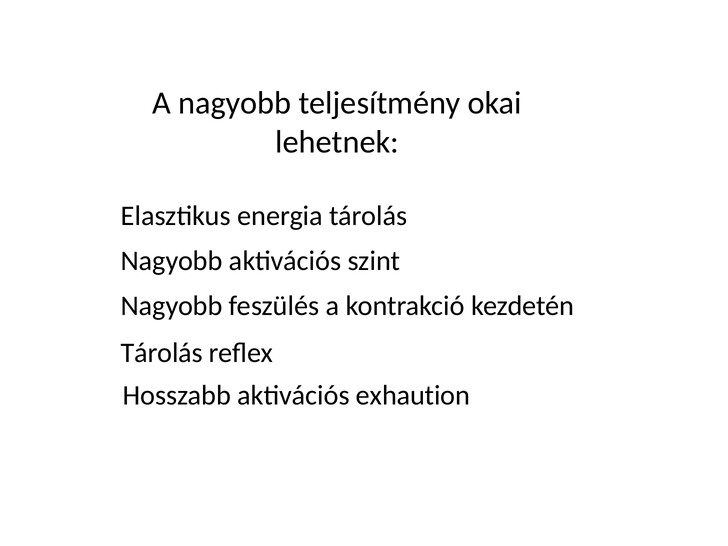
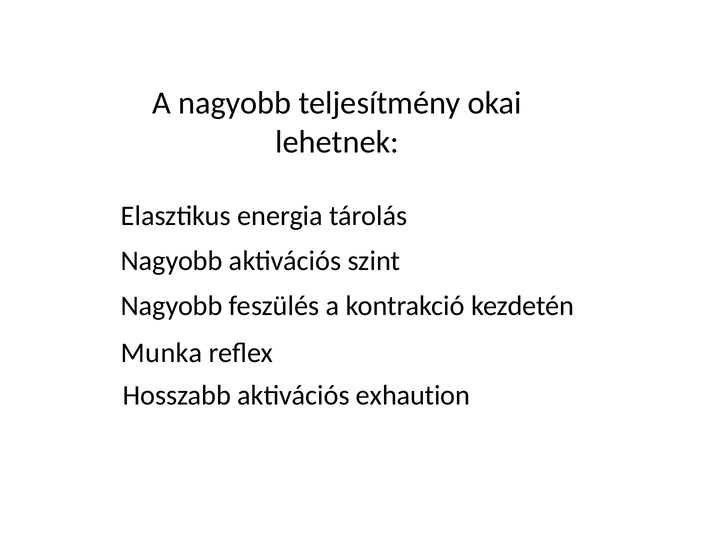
Tárolás: Tárolás -> Munka (162, 353)
